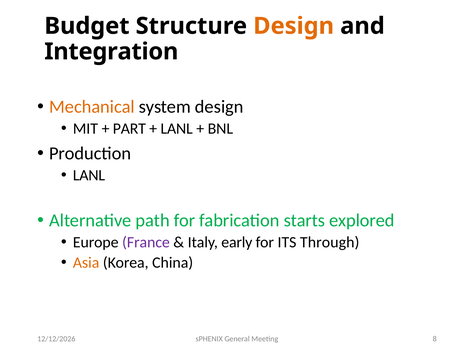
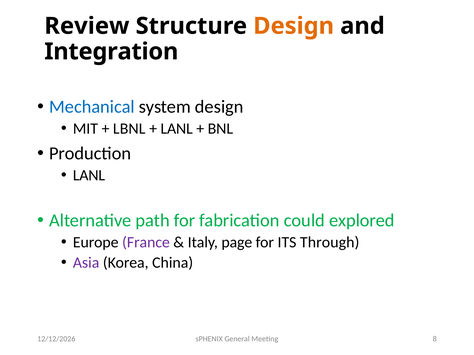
Budget: Budget -> Review (87, 26)
Mechanical colour: orange -> blue (92, 107)
PART: PART -> LBNL (129, 129)
starts: starts -> could (304, 221)
early: early -> page (237, 243)
Asia colour: orange -> purple (86, 263)
